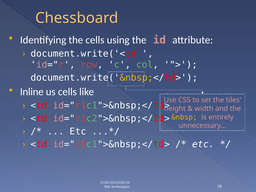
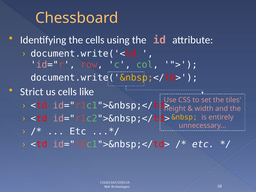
Inline: Inline -> Strict (32, 92)
